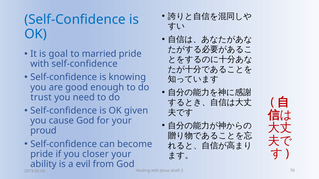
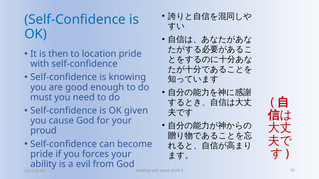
goal: goal -> then (58, 54)
married: married -> location (99, 54)
trust: trust -> must (41, 97)
closer: closer -> forces (96, 154)
